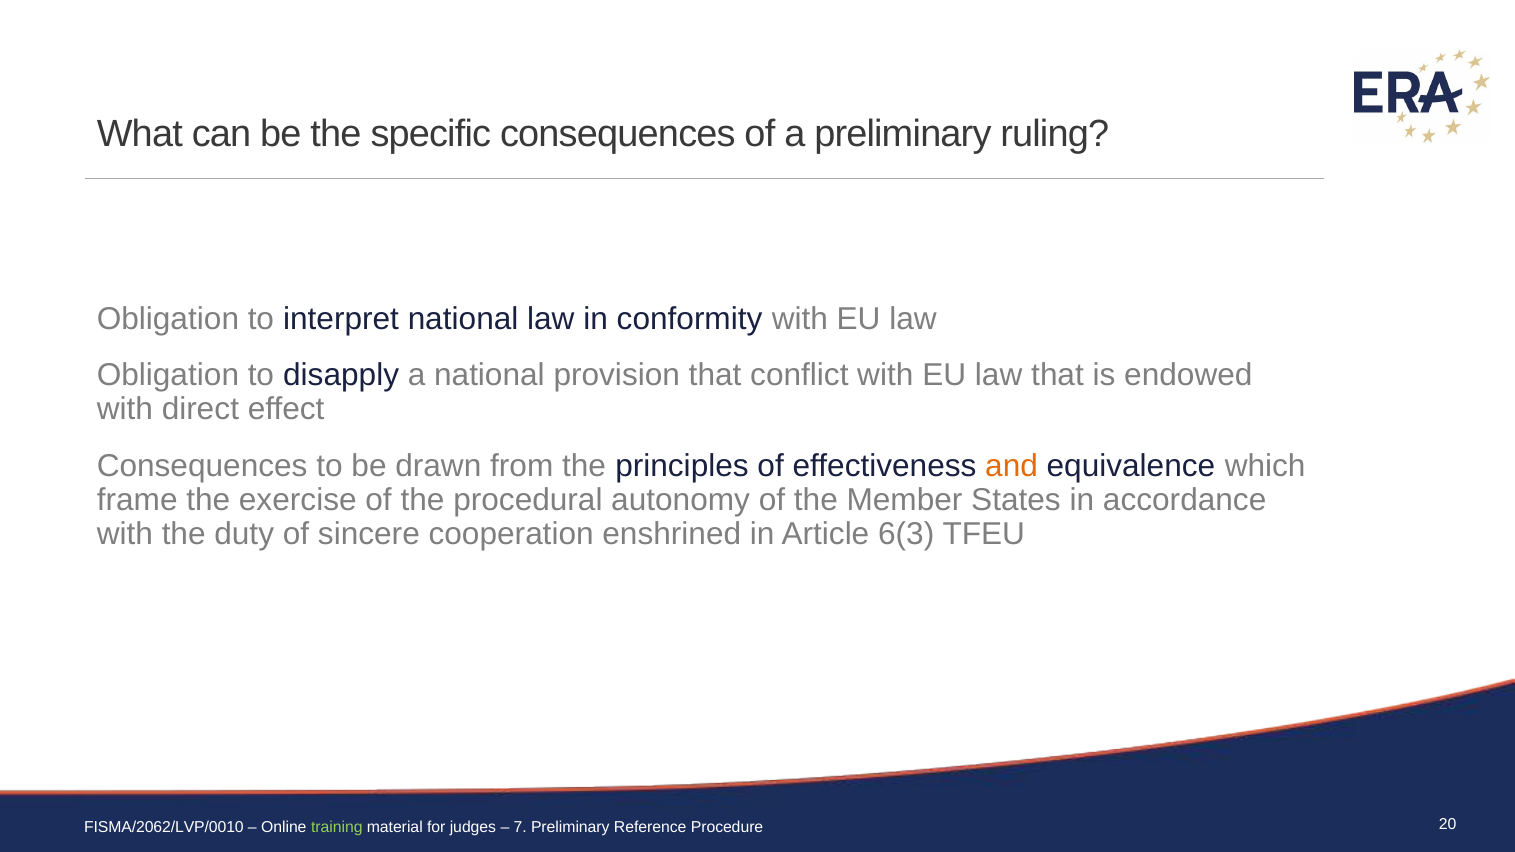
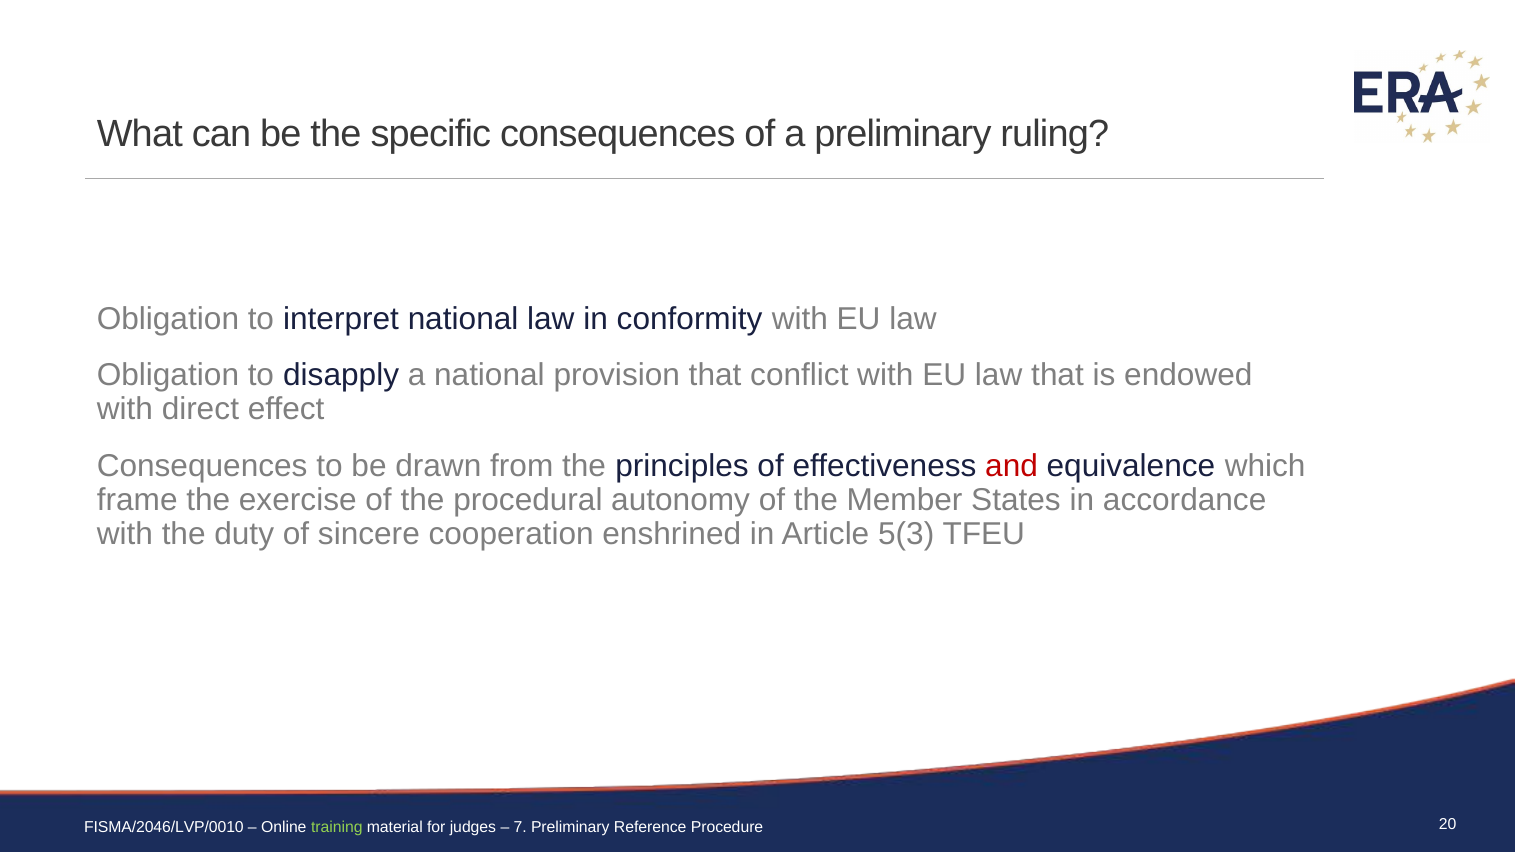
and colour: orange -> red (1012, 466)
6(3: 6(3 -> 5(3 (906, 534)
FISMA/2062/LVP/0010: FISMA/2062/LVP/0010 -> FISMA/2046/LVP/0010 (164, 827)
